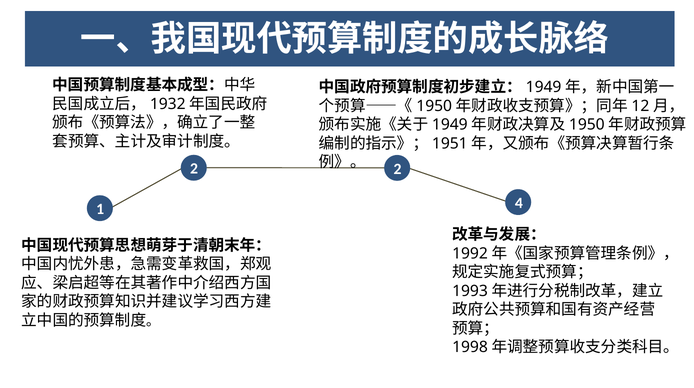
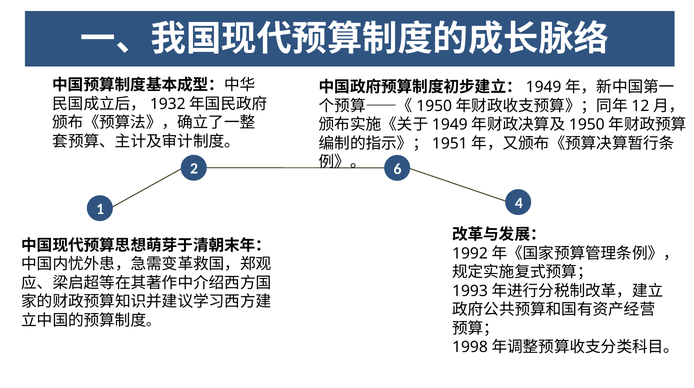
2 2: 2 -> 6 (397, 169)
